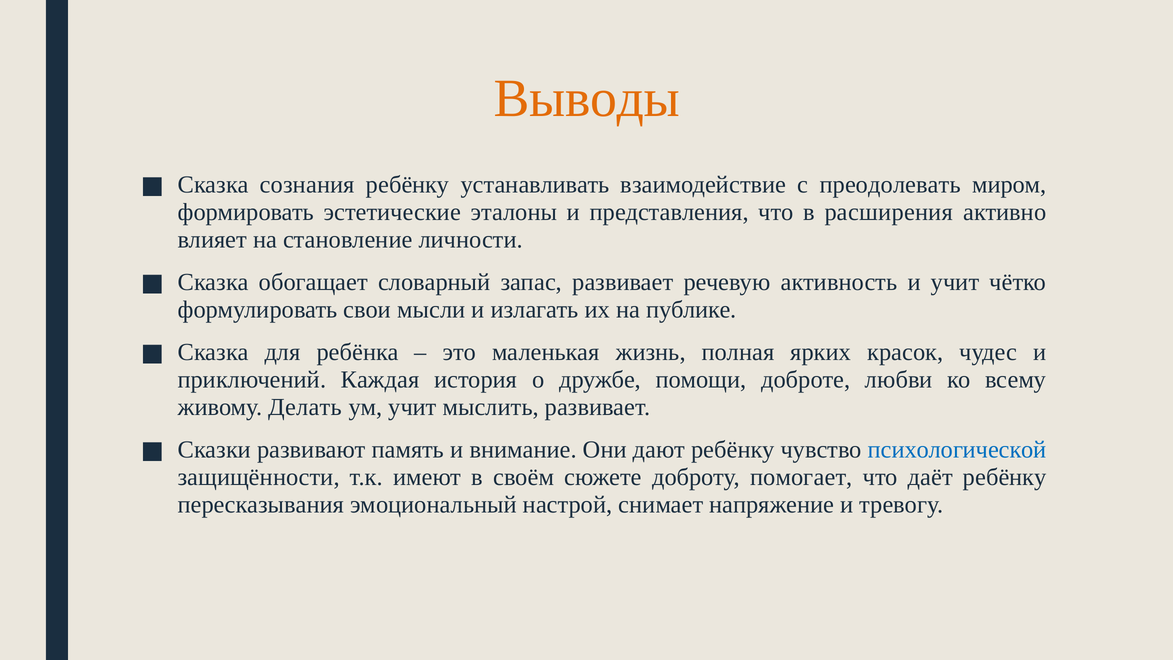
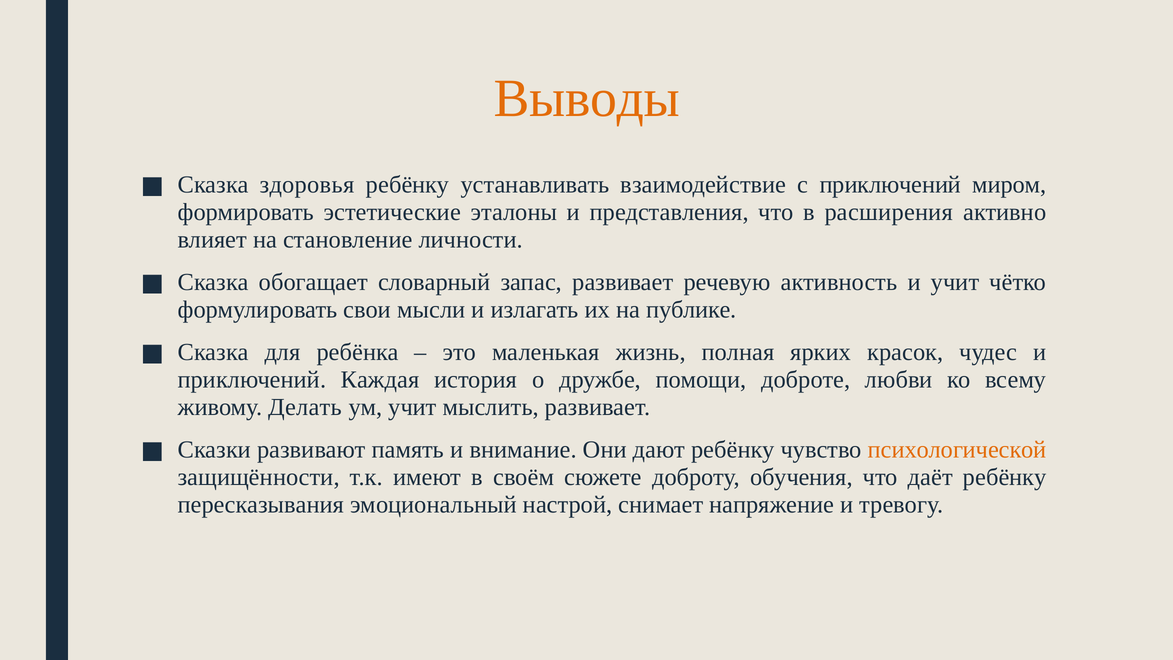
сознания: сознания -> здоровья (307, 185)
с преодолевать: преодолевать -> приключений (890, 185)
психологической colour: blue -> orange (957, 449)
помогает: помогает -> обучения (801, 477)
